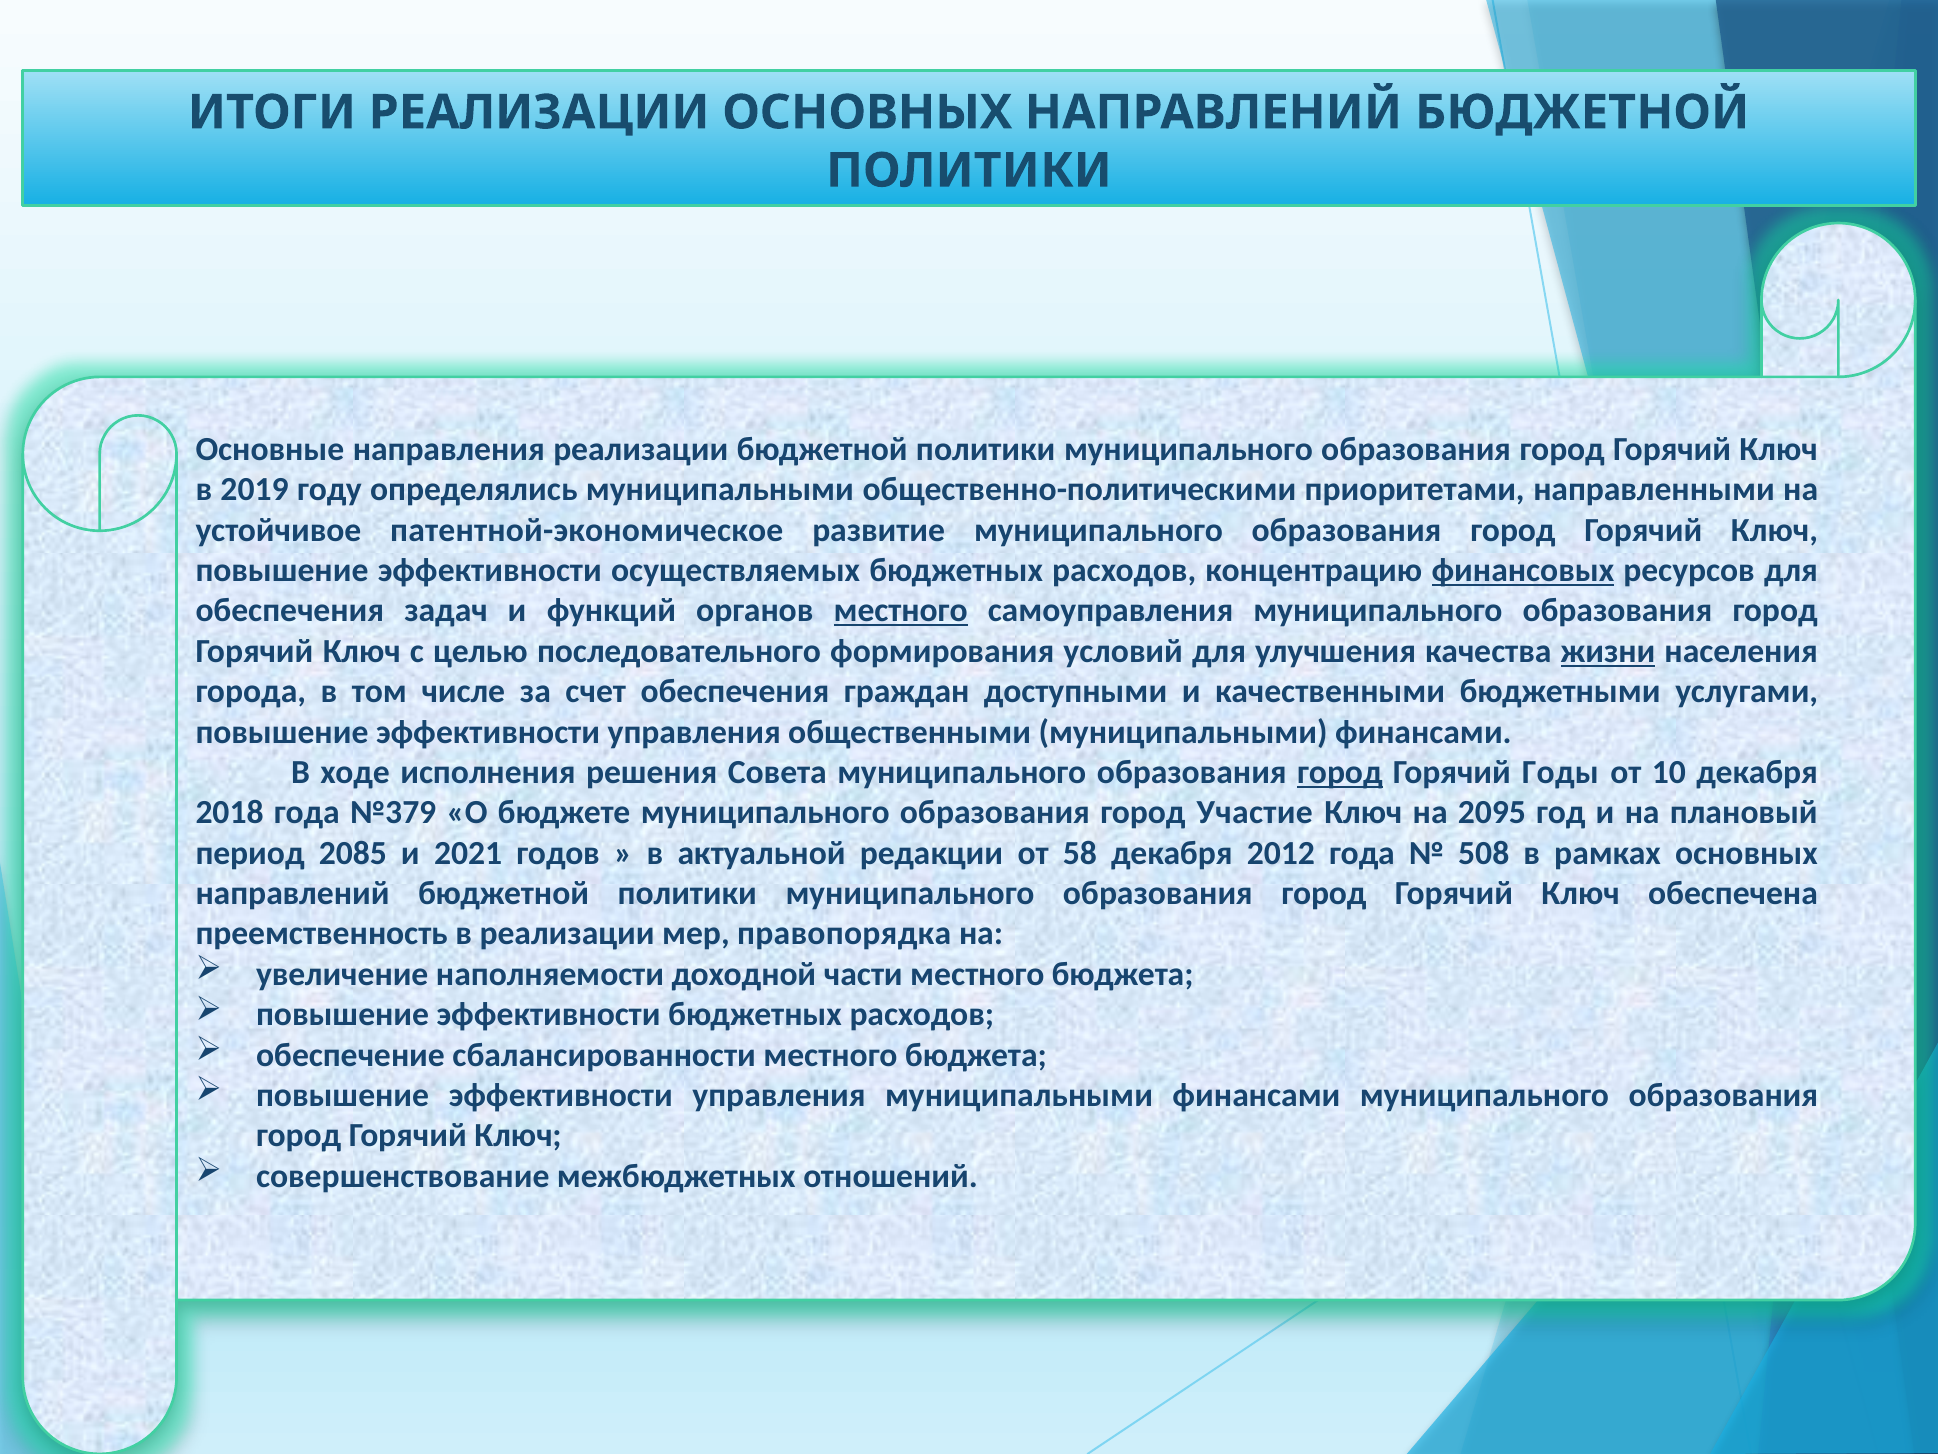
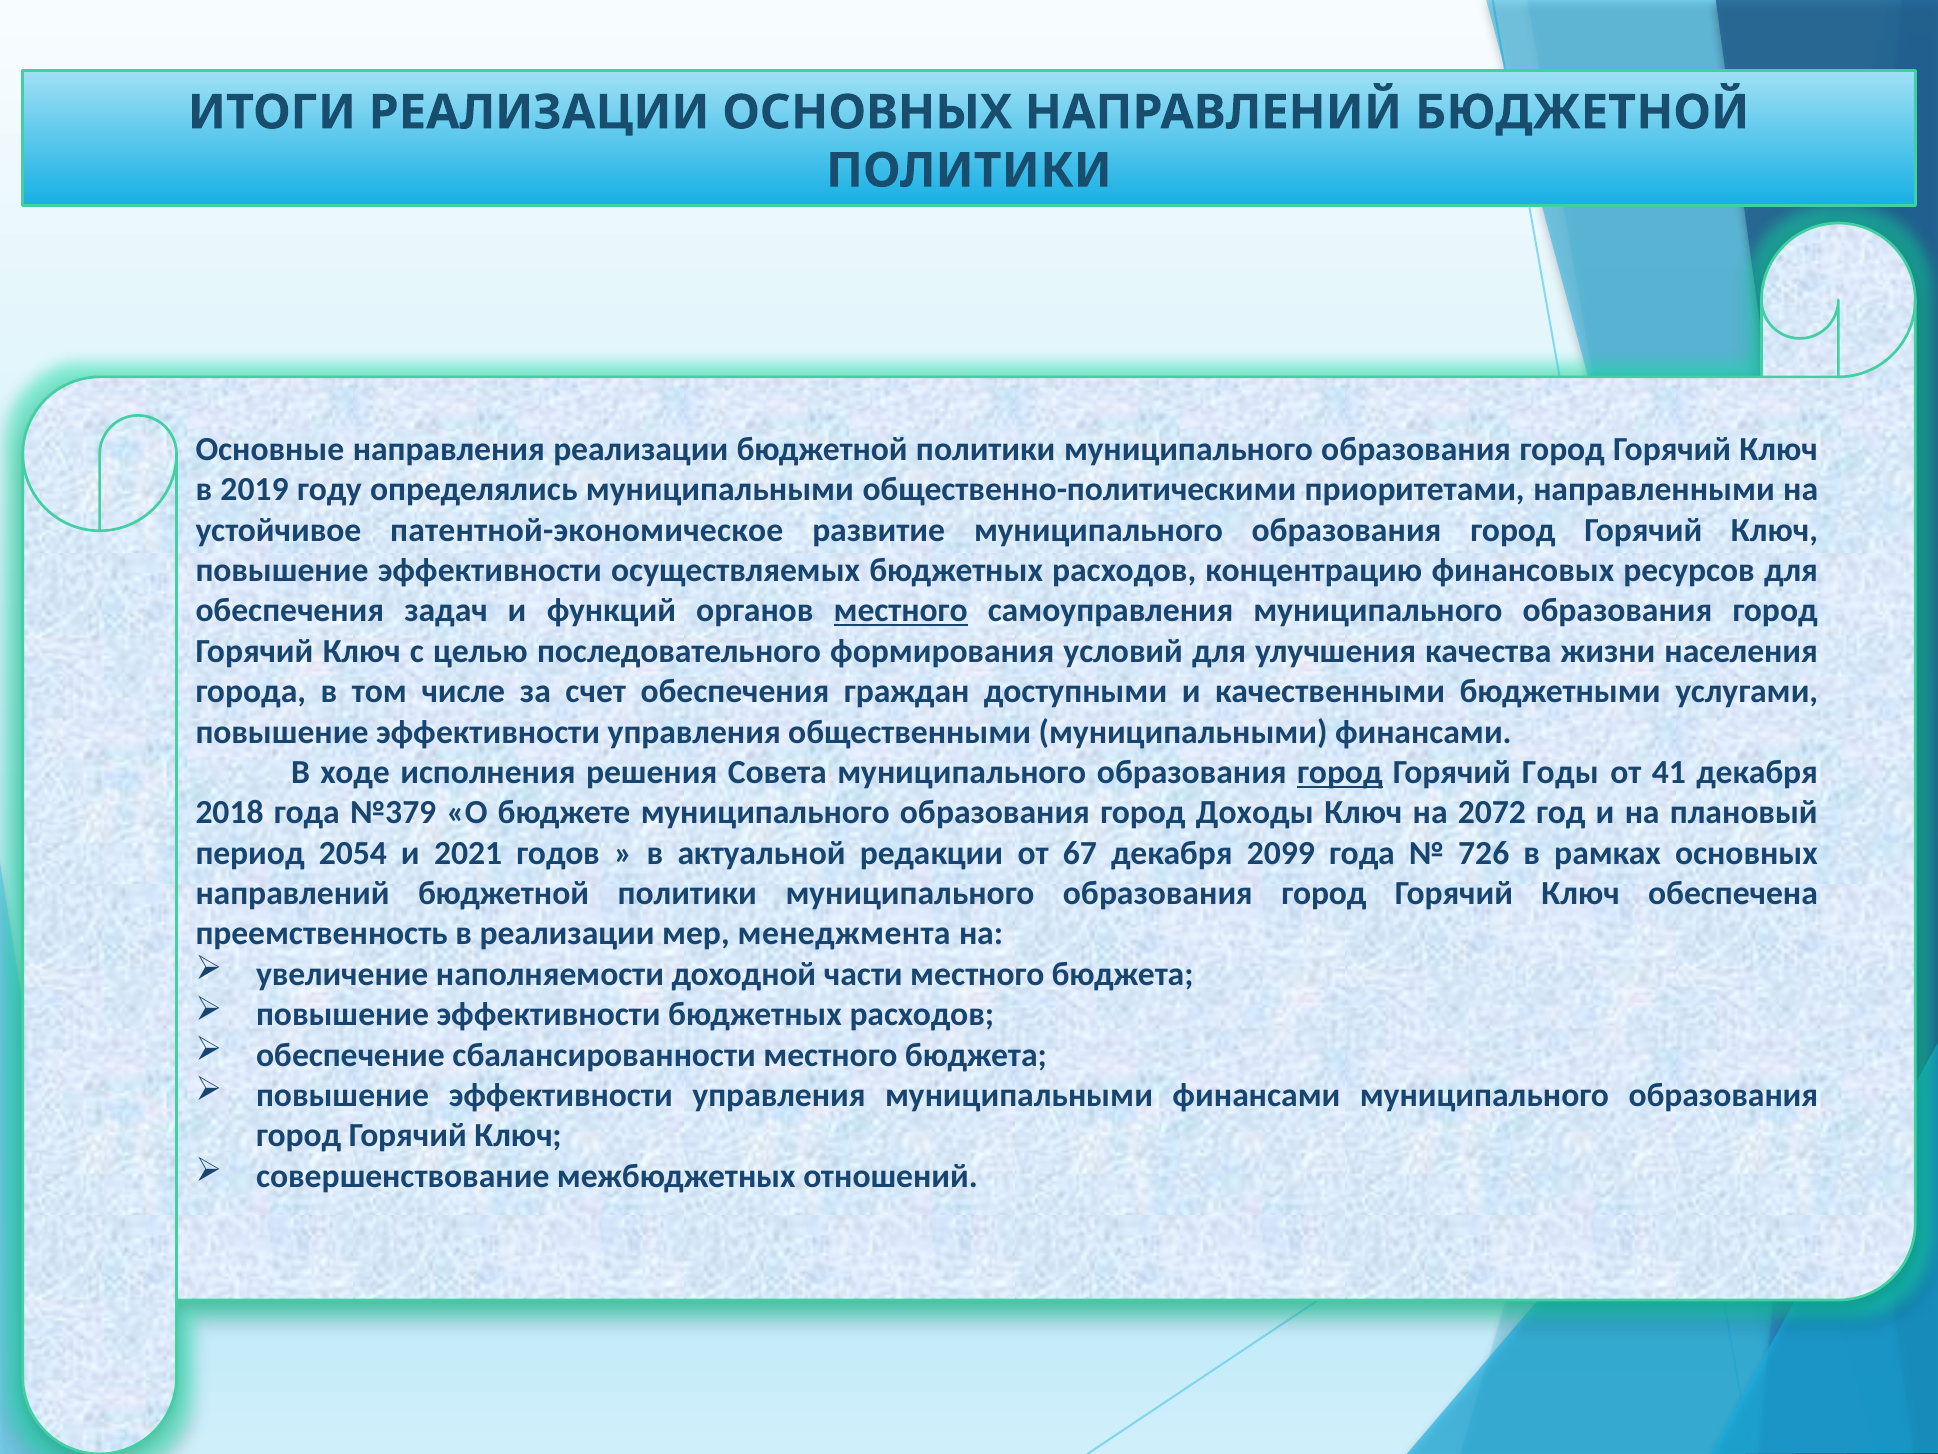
финансовых underline: present -> none (1523, 570)
жизни underline: present -> none (1608, 651)
10: 10 -> 41 (1669, 772)
Участие: Участие -> Доходы (1255, 812)
2095: 2095 -> 2072 (1492, 812)
2085: 2085 -> 2054 (353, 853)
58: 58 -> 67 (1080, 853)
2012: 2012 -> 2099 (1281, 853)
508: 508 -> 726 (1484, 853)
правопорядка: правопорядка -> менеджмента (844, 934)
